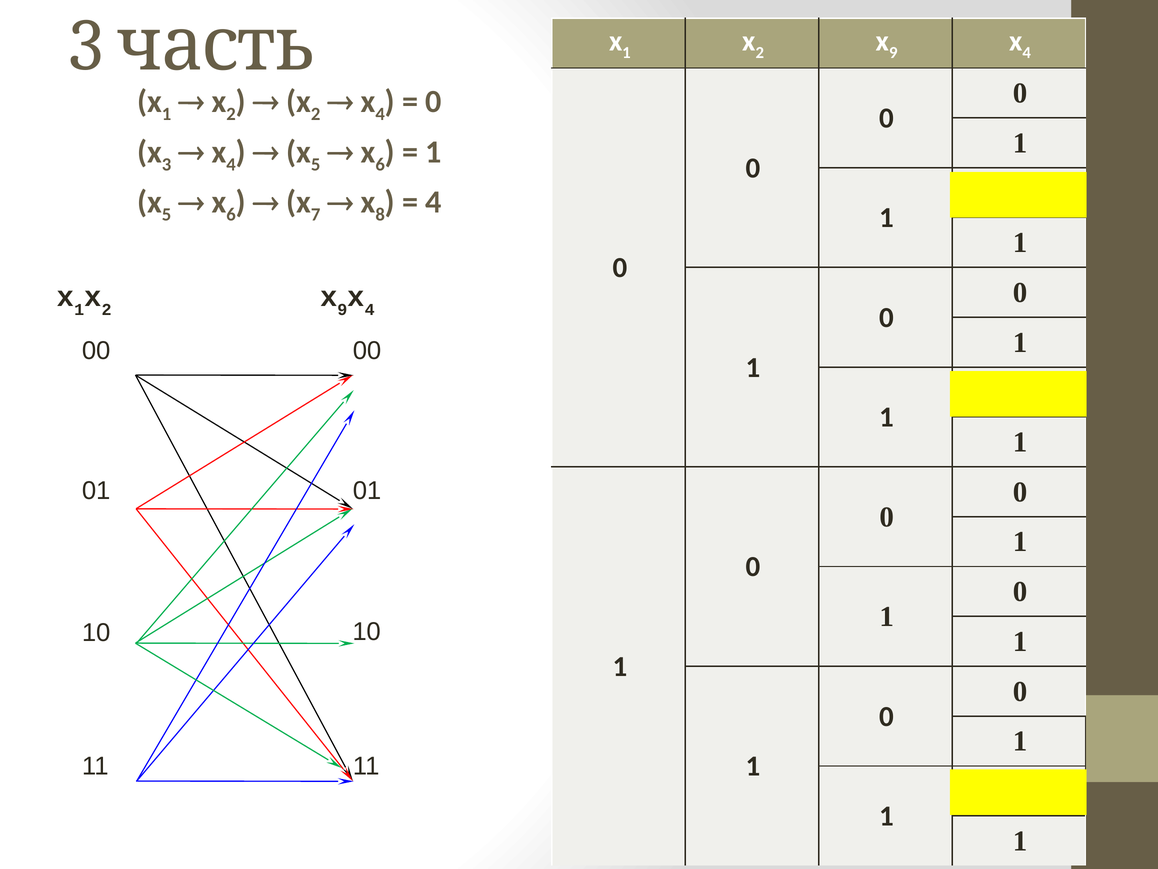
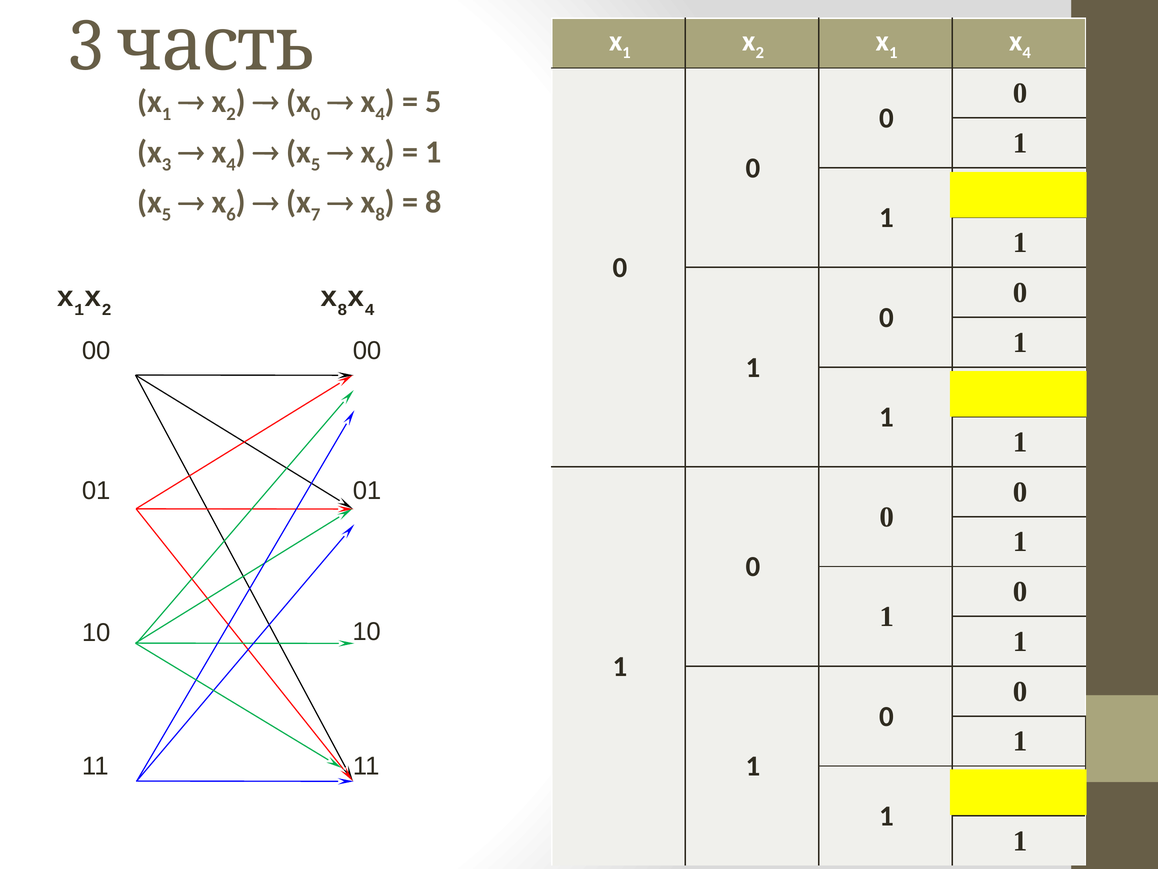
9: 9 -> 1 (893, 53)
2: 2 -> 0 (316, 114)
0: 0 -> 5 (434, 102)
4: 4 -> 8 (434, 202)
9: 9 -> 8 (342, 309)
